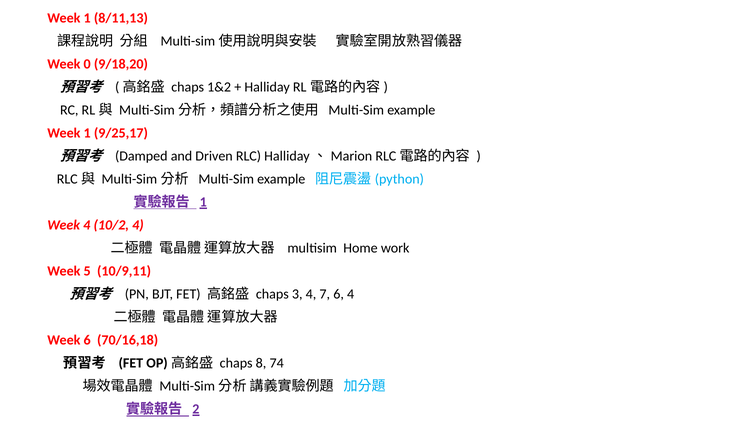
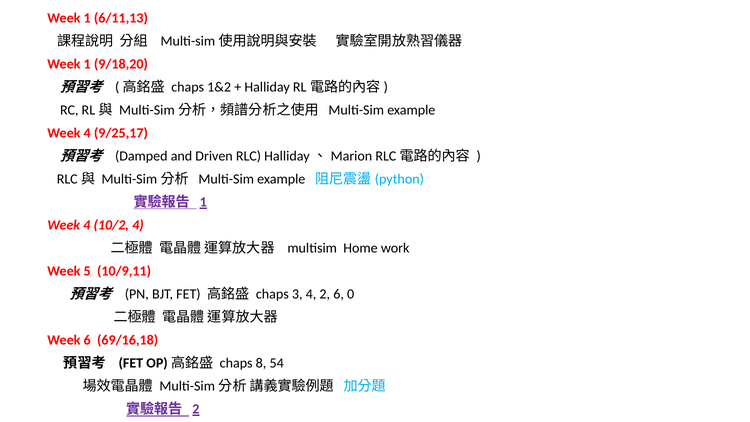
8/11,13: 8/11,13 -> 6/11,13 (121, 18)
0: 0 -> 1 (87, 64)
1: 1 -> 4 (87, 133)
4 7: 7 -> 2 (325, 294)
6 4: 4 -> 0 (351, 294)
70/16,18: 70/16,18 -> 69/16,18 (128, 340)
74: 74 -> 54 (277, 363)
